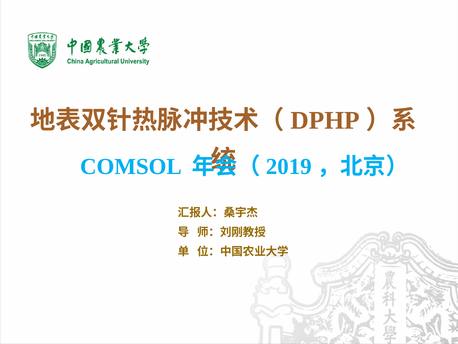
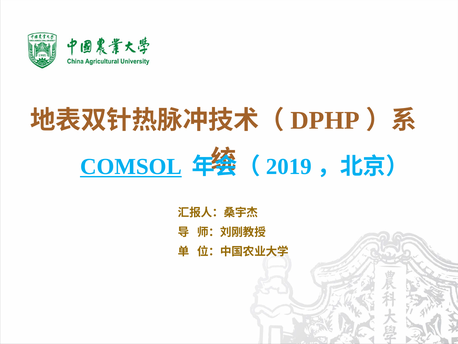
COMSOL underline: none -> present (131, 166)
